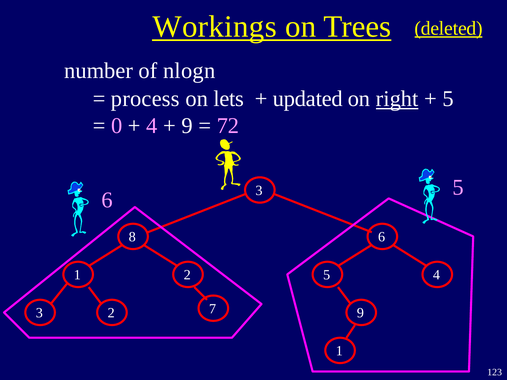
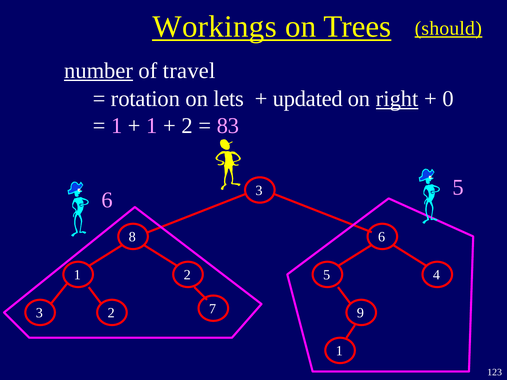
deleted: deleted -> should (448, 28)
number underline: none -> present (99, 71)
nlogn: nlogn -> travel (189, 71)
process: process -> rotation (146, 99)
5: 5 -> 0 (448, 99)
0: 0 -> 1 (117, 126)
4: 4 -> 1 (152, 126)
9: 9 -> 2 (187, 126)
72: 72 -> 83 (228, 126)
